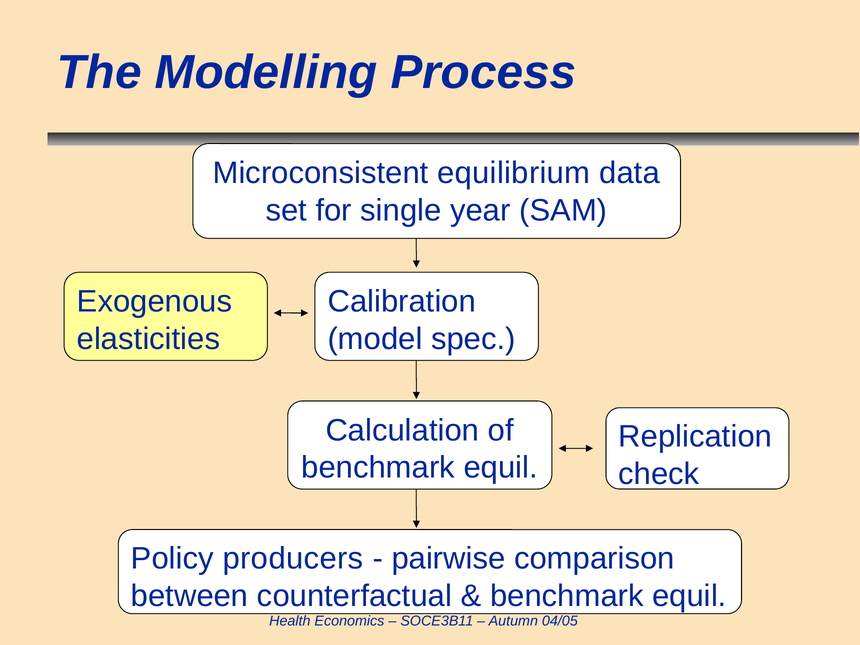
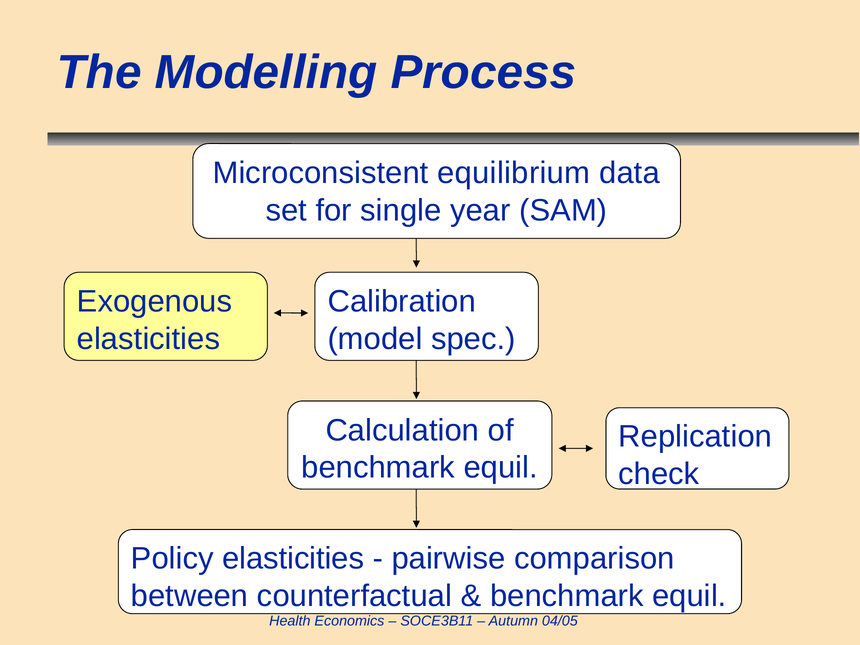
Policy producers: producers -> elasticities (293, 559)
